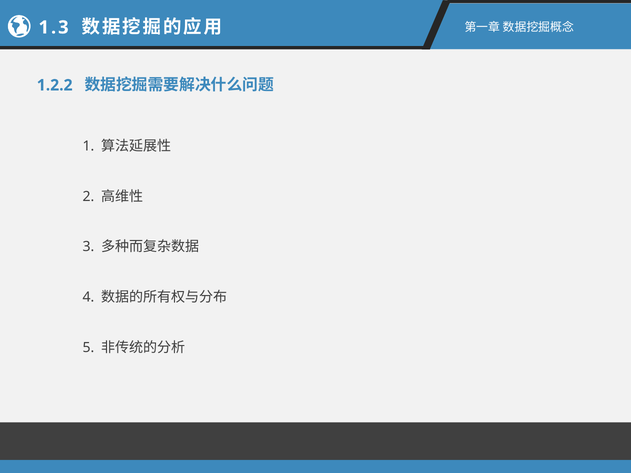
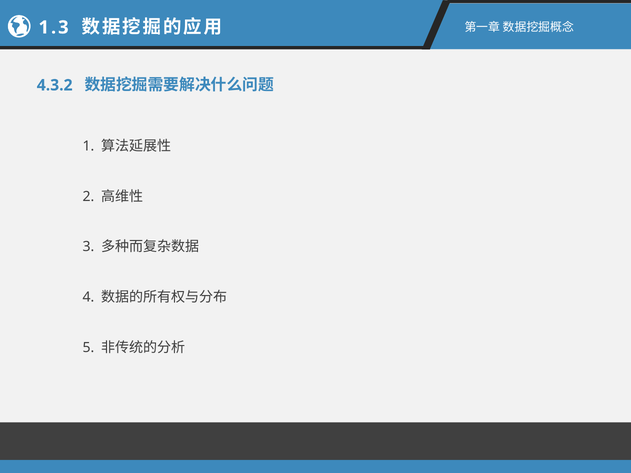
1.2.2: 1.2.2 -> 4.3.2 (55, 85)
